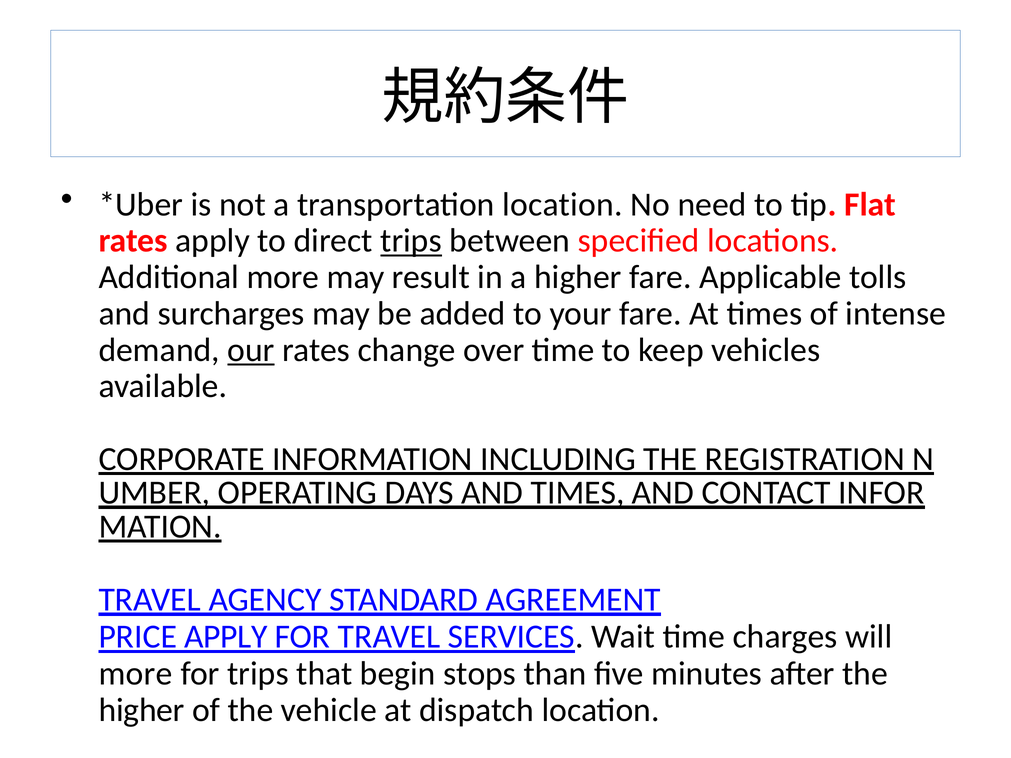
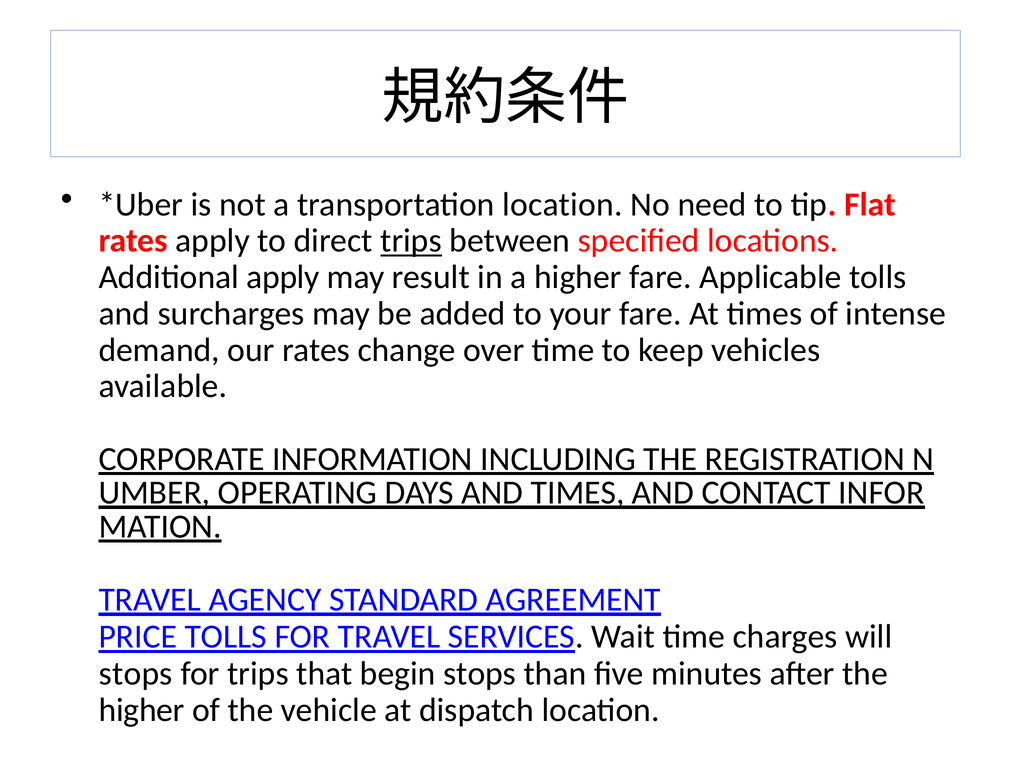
Additional more: more -> apply (283, 277)
our underline: present -> none (251, 350)
PRICE APPLY: APPLY -> TOLLS (226, 637)
more: more -> stops (136, 674)
